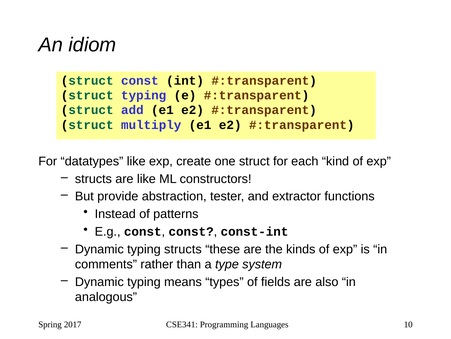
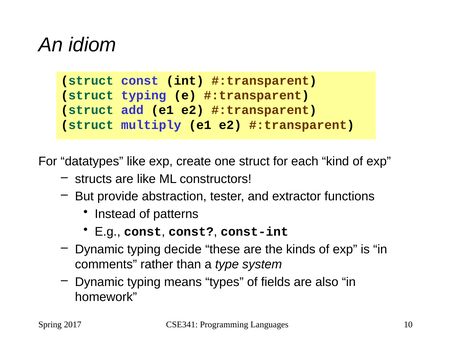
typing structs: structs -> decide (183, 249)
analogous: analogous -> homework (106, 296)
